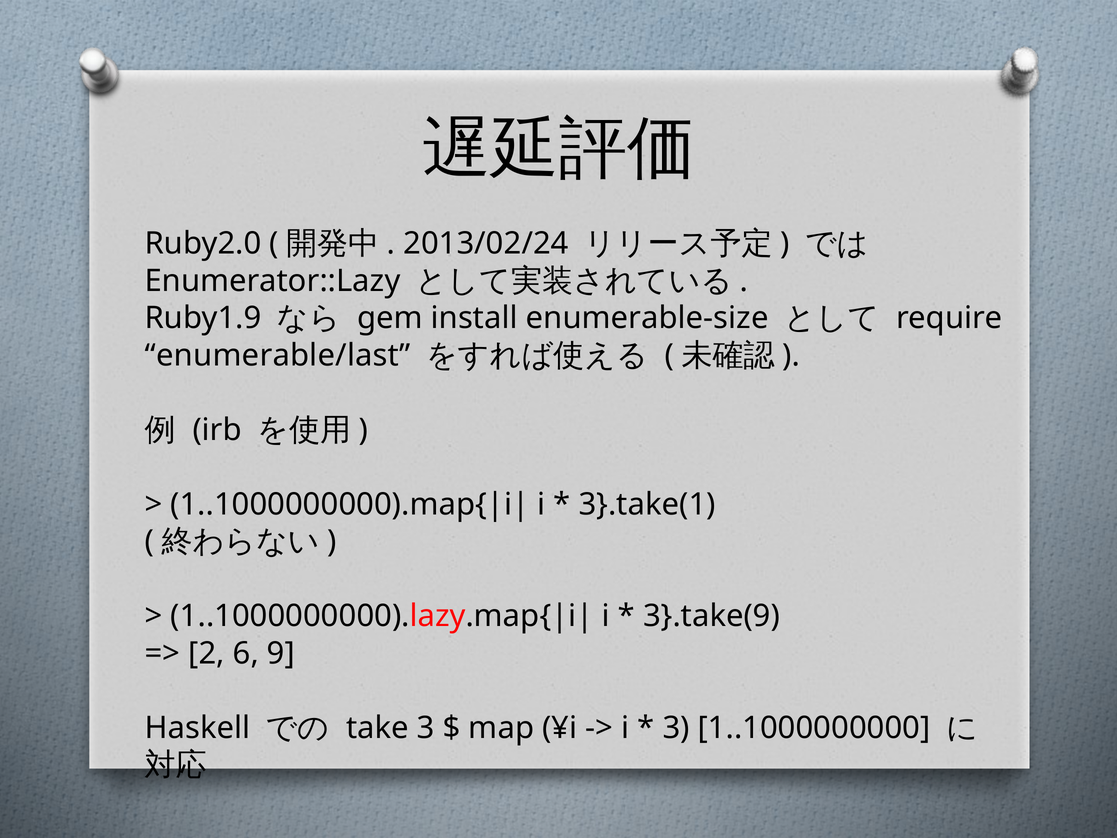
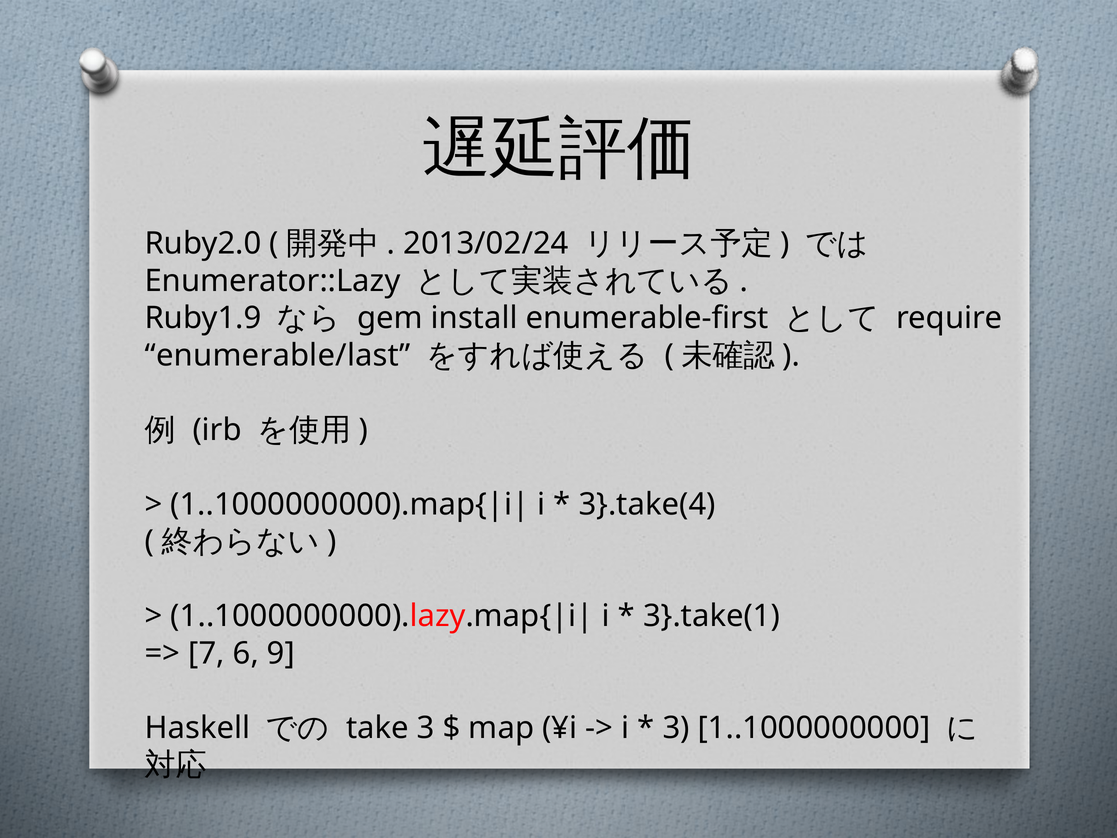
enumerable-size: enumerable-size -> enumerable-first (647, 318)
3}.take(1: 3}.take(1 -> 3}.take(4 (647, 504)
3}.take(9: 3}.take(9 -> 3}.take(1 (712, 616)
2: 2 -> 7 (206, 653)
